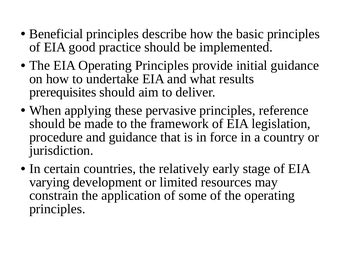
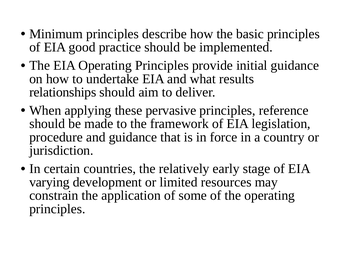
Beneficial: Beneficial -> Minimum (56, 34)
prerequisites: prerequisites -> relationships (63, 92)
